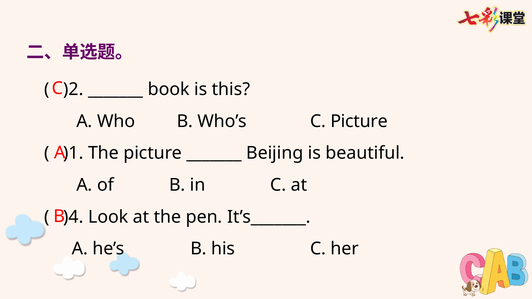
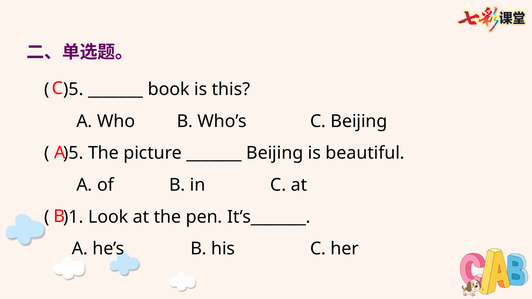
)2: )2 -> )5 (73, 89)
C Picture: Picture -> Beijing (359, 121)
)1: )1 -> )5 (73, 153)
)4: )4 -> )1 (73, 217)
